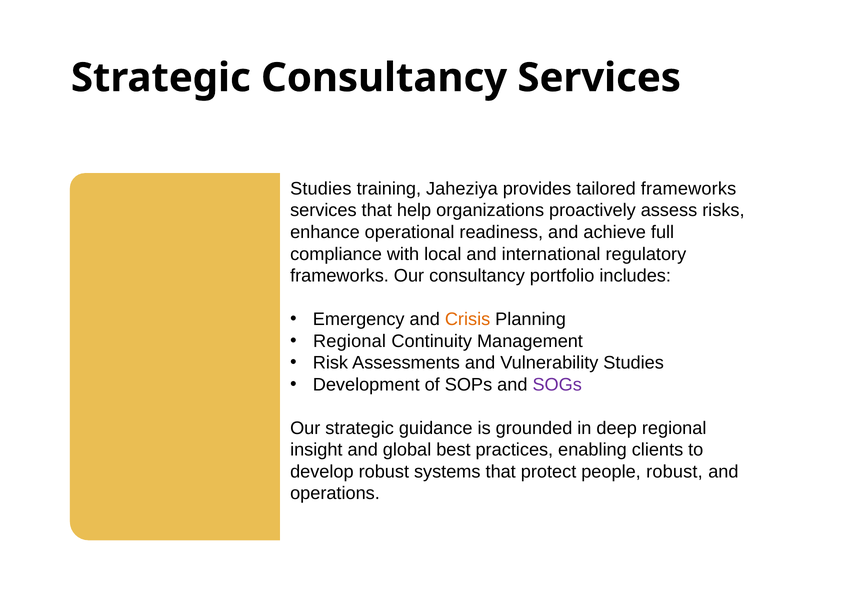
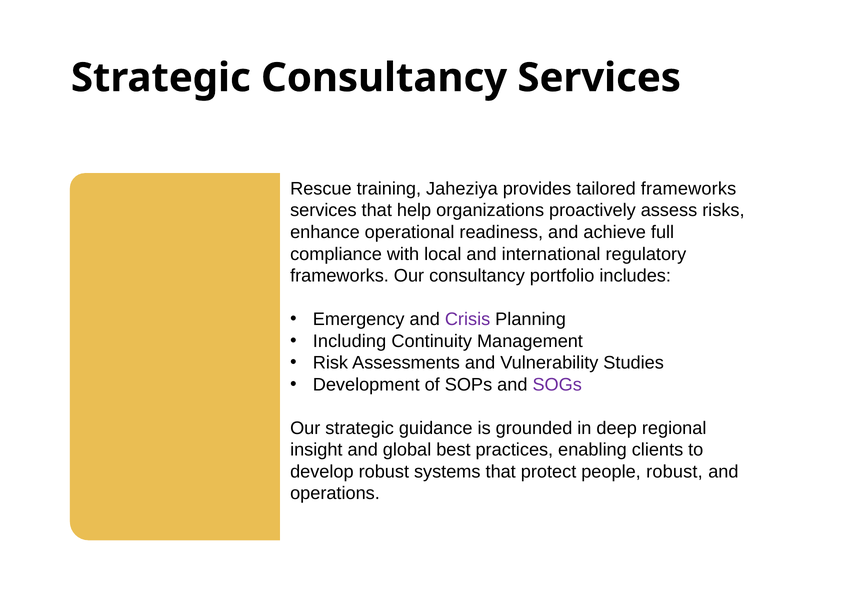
Studies: Studies -> Rescue (321, 189)
Crisis colour: orange -> purple (468, 320)
Regional: Regional -> Including (350, 341)
